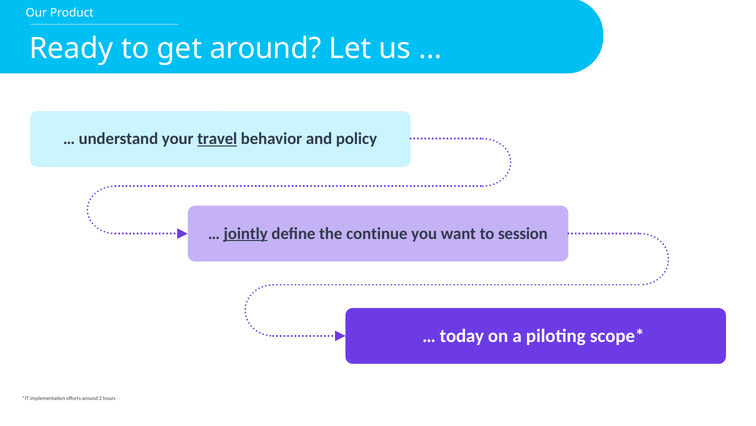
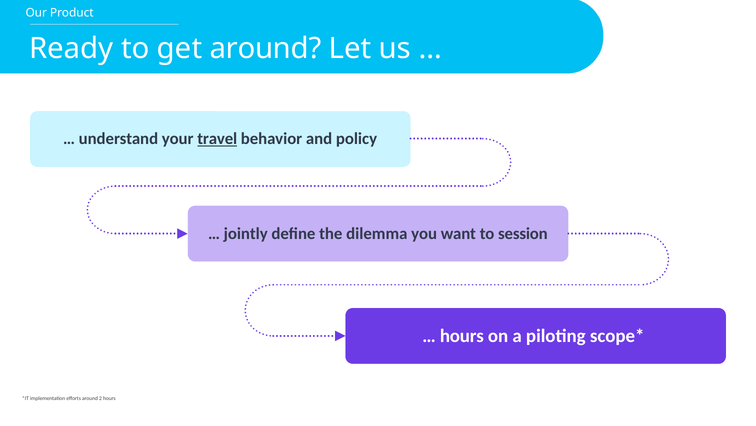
jointly underline: present -> none (246, 233)
continue: continue -> dilemma (377, 233)
today: today -> hours (462, 336)
